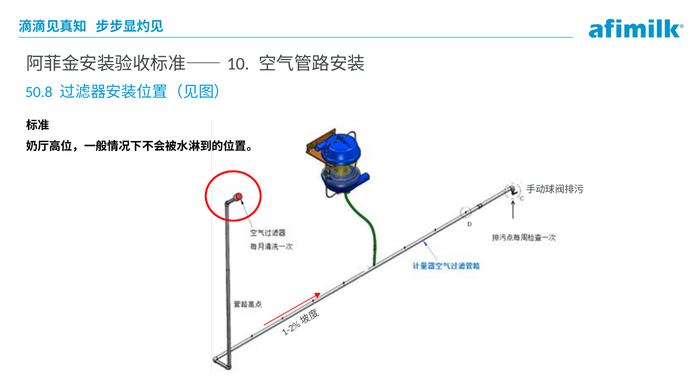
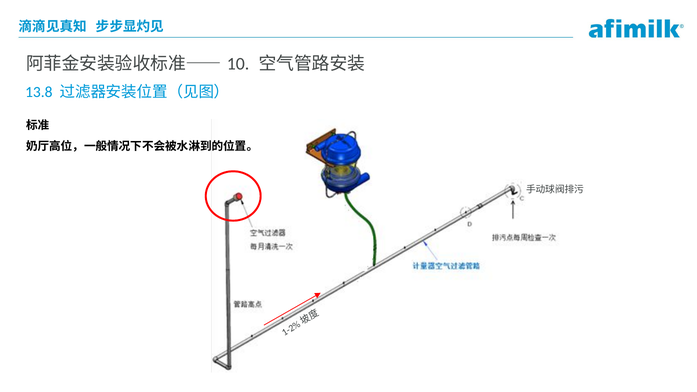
50.8: 50.8 -> 13.8 (39, 92)
